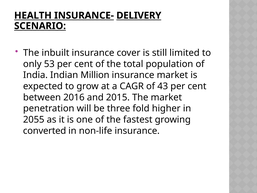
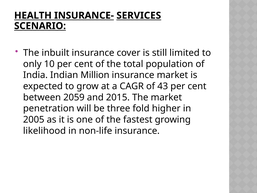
DELIVERY: DELIVERY -> SERVICES (139, 15)
53: 53 -> 10 (49, 64)
2016: 2016 -> 2059 (74, 97)
2055: 2055 -> 2005 (34, 120)
converted: converted -> likelihood (44, 131)
